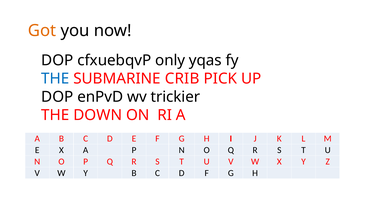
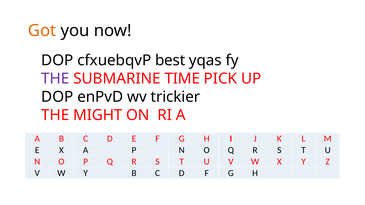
only: only -> best (170, 61)
THE colour: blue -> purple (55, 79)
CRIB: CRIB -> TIME (182, 79)
DOWN: DOWN -> MIGHT (98, 115)
